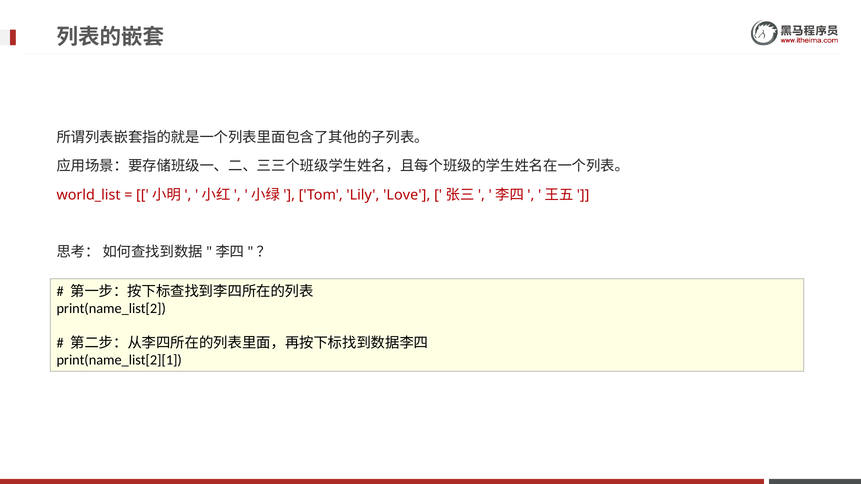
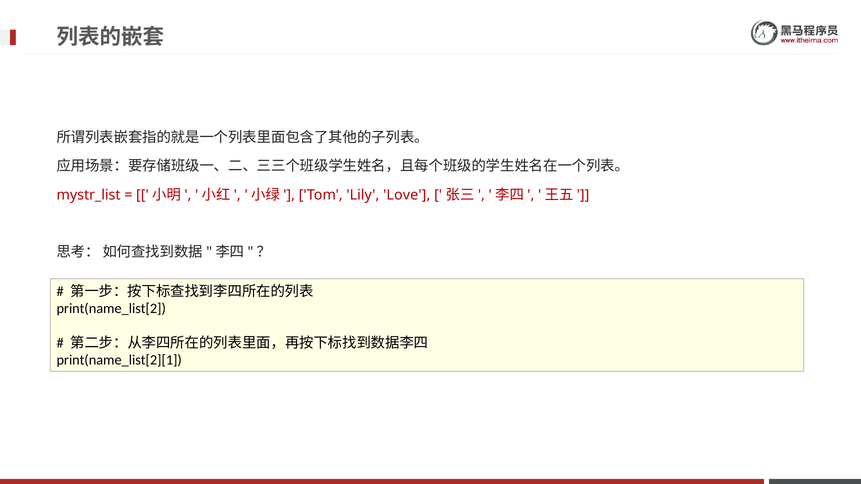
world_list: world_list -> mystr_list (89, 195)
